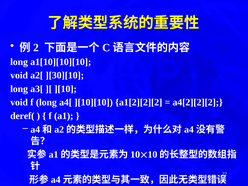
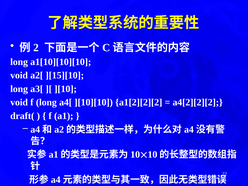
][30][10: ][30][10 -> ][15][10 (65, 75)
deref(: deref( -> draft( (22, 116)
